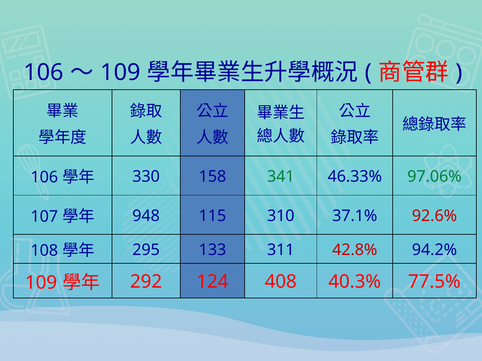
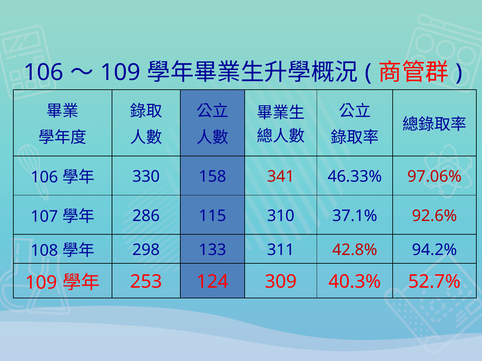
341 colour: green -> red (281, 177)
97.06% colour: green -> red (434, 177)
948: 948 -> 286 (146, 216)
295: 295 -> 298 (146, 250)
292: 292 -> 253 (146, 282)
408: 408 -> 309 (281, 282)
77.5%: 77.5% -> 52.7% (435, 282)
